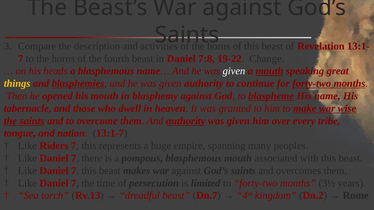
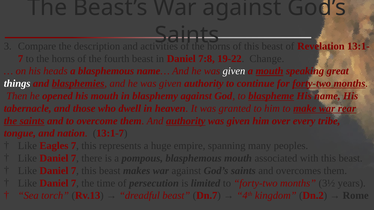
things colour: yellow -> white (17, 84)
wise: wise -> rear (347, 109)
Riders: Riders -> Eagles (54, 146)
